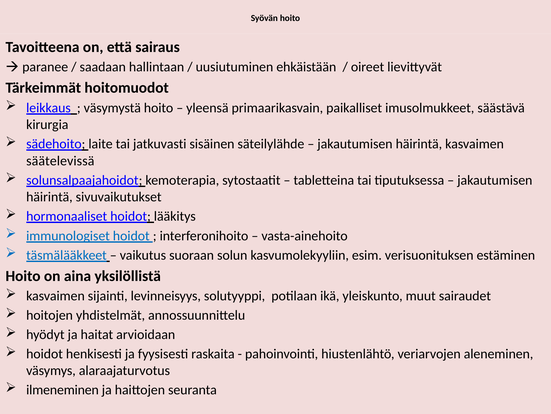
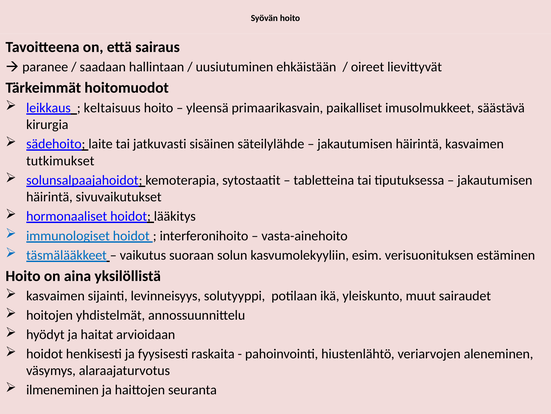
väsymystä: väsymystä -> keltaisuus (112, 108)
säätelevissä: säätelevissä -> tutkimukset (60, 161)
